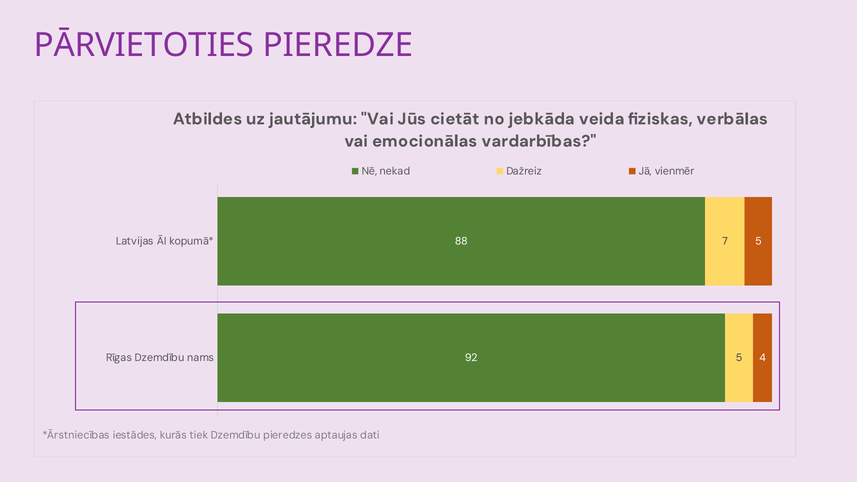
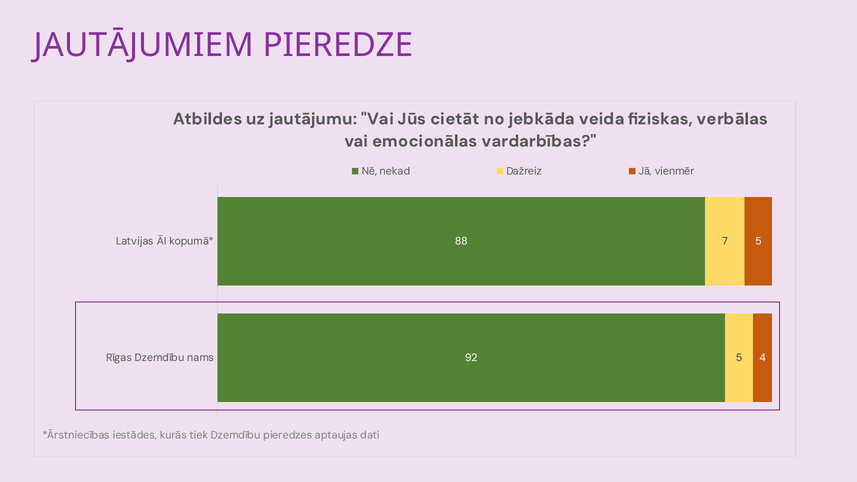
PĀRVIETOTIES: PĀRVIETOTIES -> JAUTĀJUMIEM (144, 45)
